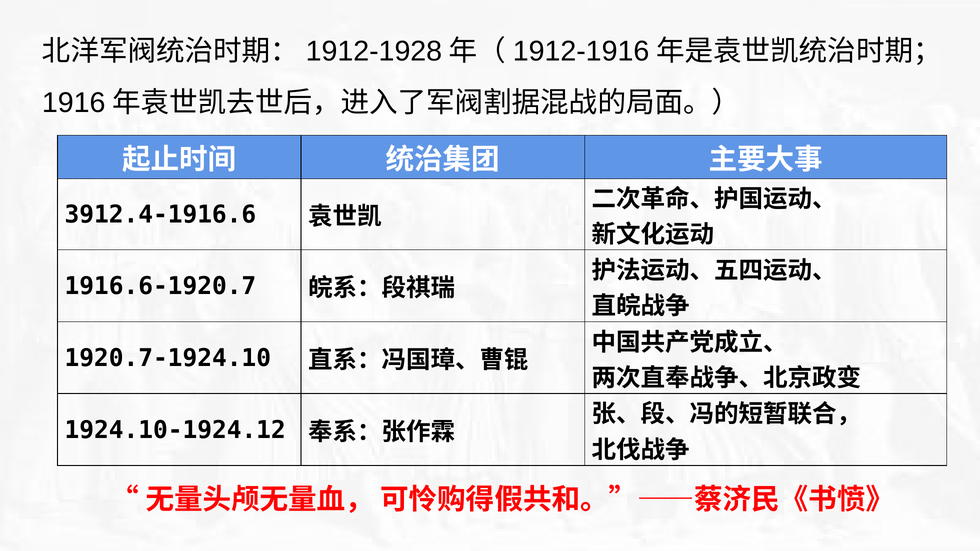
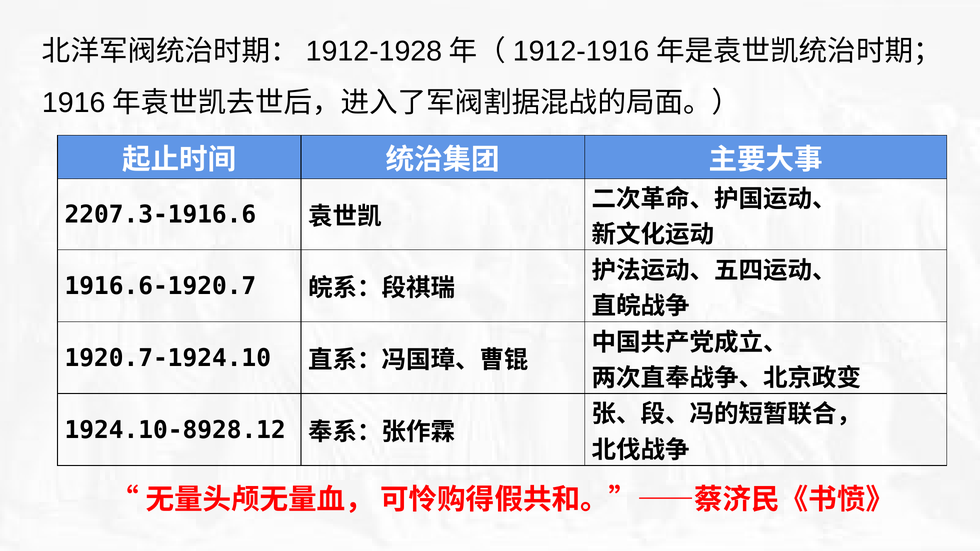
3912.4-1916.6: 3912.4-1916.6 -> 2207.3-1916.6 (160, 215)
1924.10-1924.12: 1924.10-1924.12 -> 1924.10-8928.12 (175, 430)
